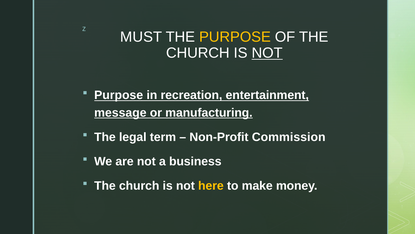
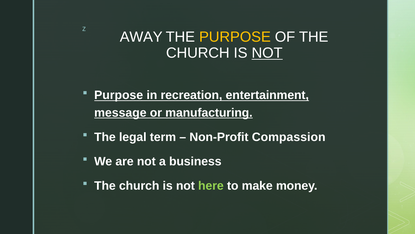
MUST: MUST -> AWAY (141, 37)
Commission: Commission -> Compassion (289, 137)
here colour: yellow -> light green (211, 185)
